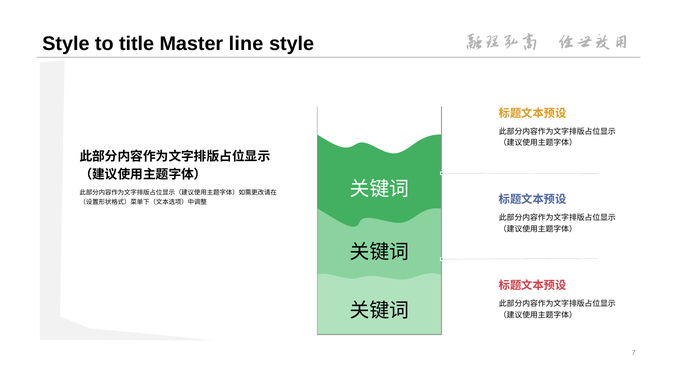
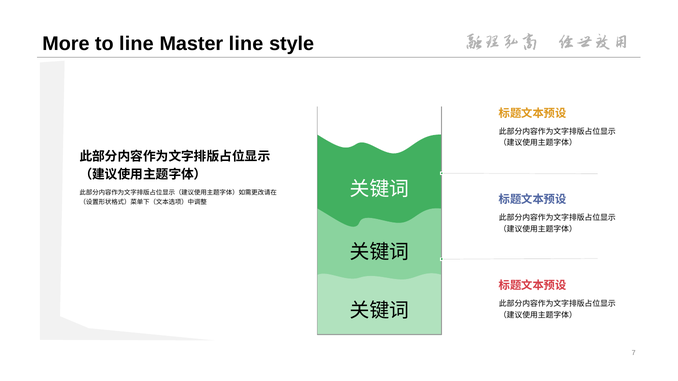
Style: Style -> More (66, 44)
to title: title -> line (136, 44)
